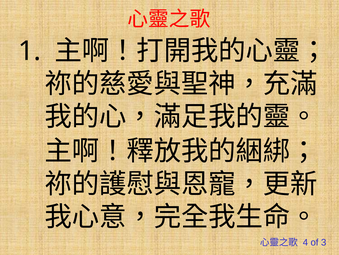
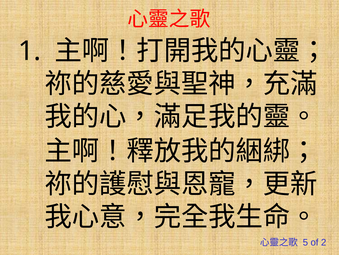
4: 4 -> 5 (305, 242)
3: 3 -> 2 (324, 242)
